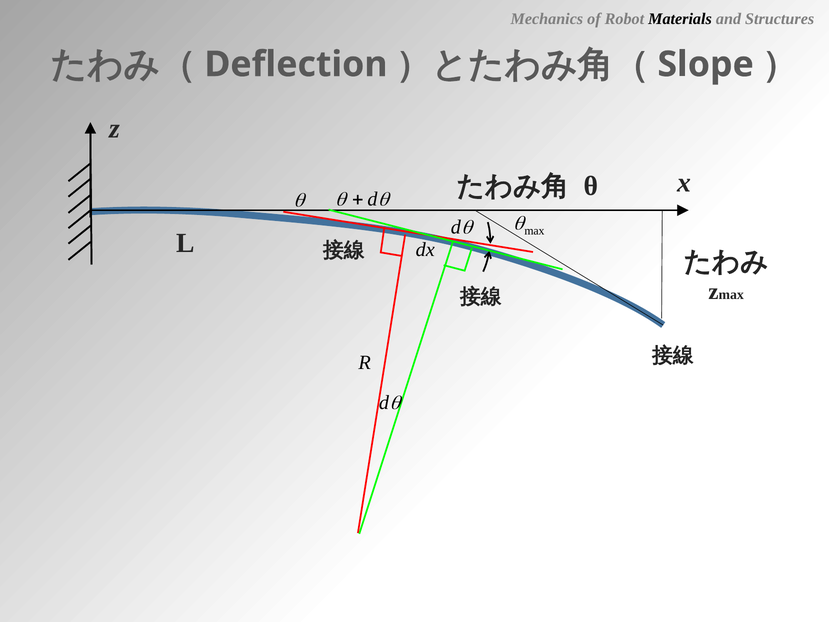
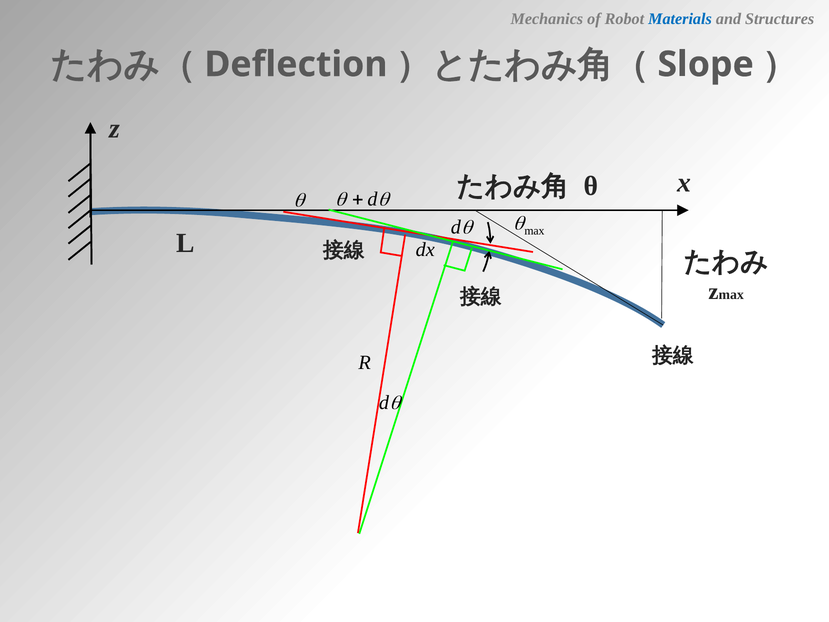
Materials colour: black -> blue (680, 19)
